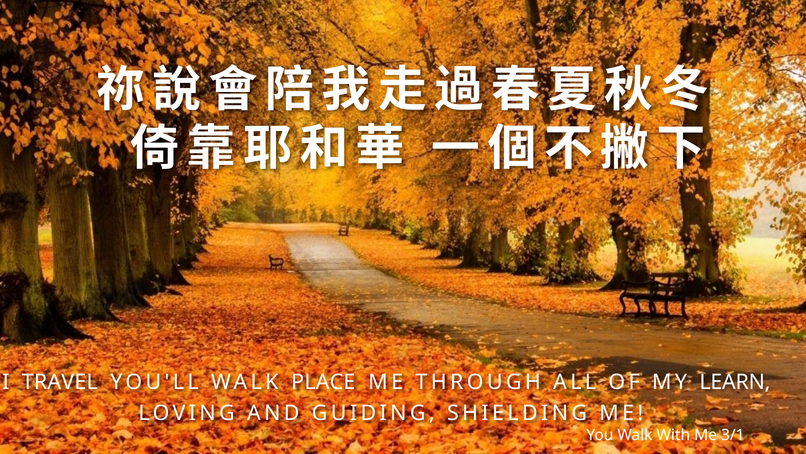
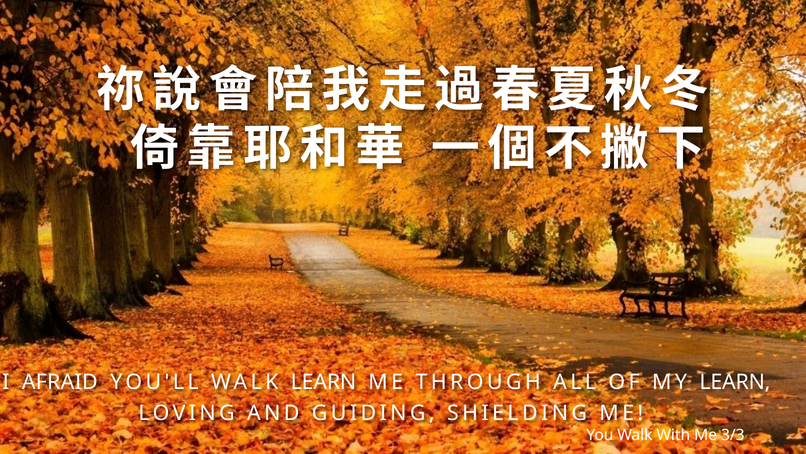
TRAVEL: TRAVEL -> AFRAID (60, 382)
WALK PLACE: PLACE -> LEARN (324, 382)
3/1: 3/1 -> 3/3 (733, 434)
